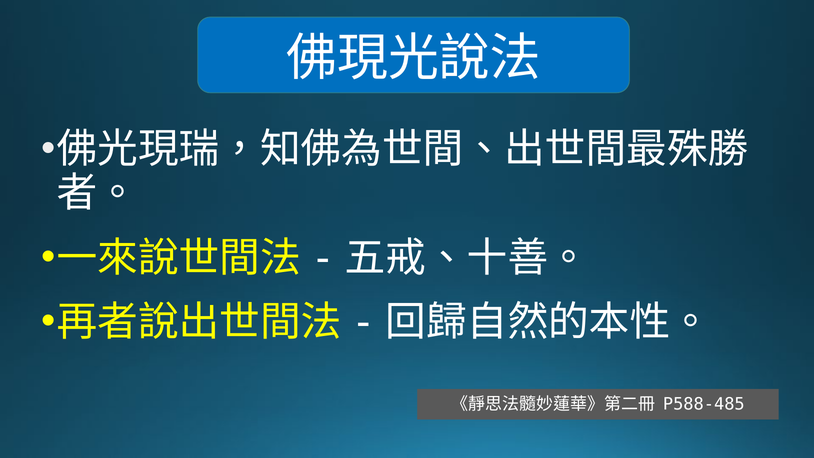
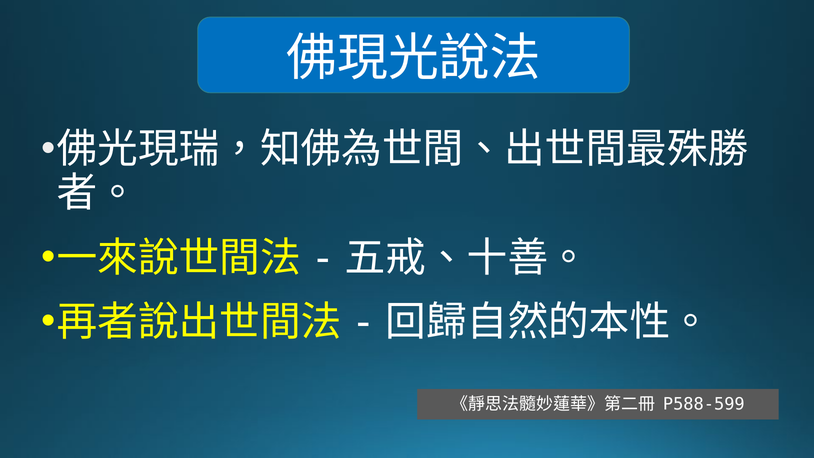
P588-485: P588-485 -> P588-599 (704, 404)
